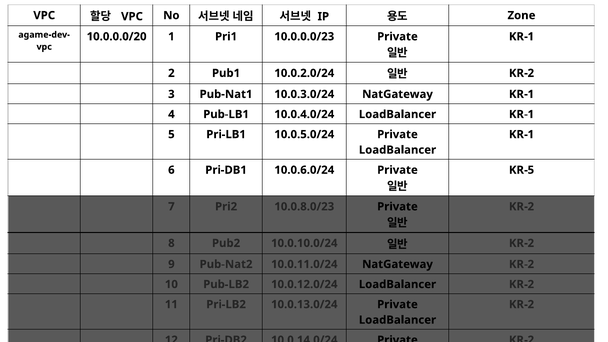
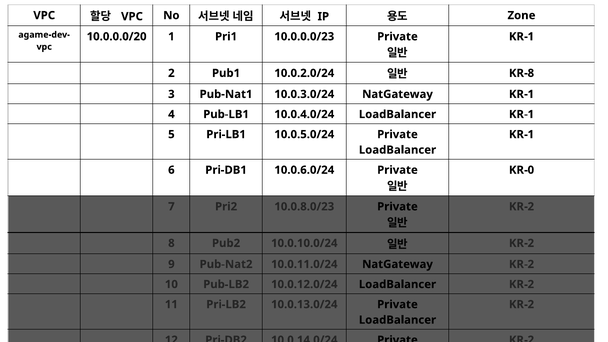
KR-2: KR-2 -> KR-8 (522, 73)
KR-5: KR-5 -> KR-0 (522, 170)
